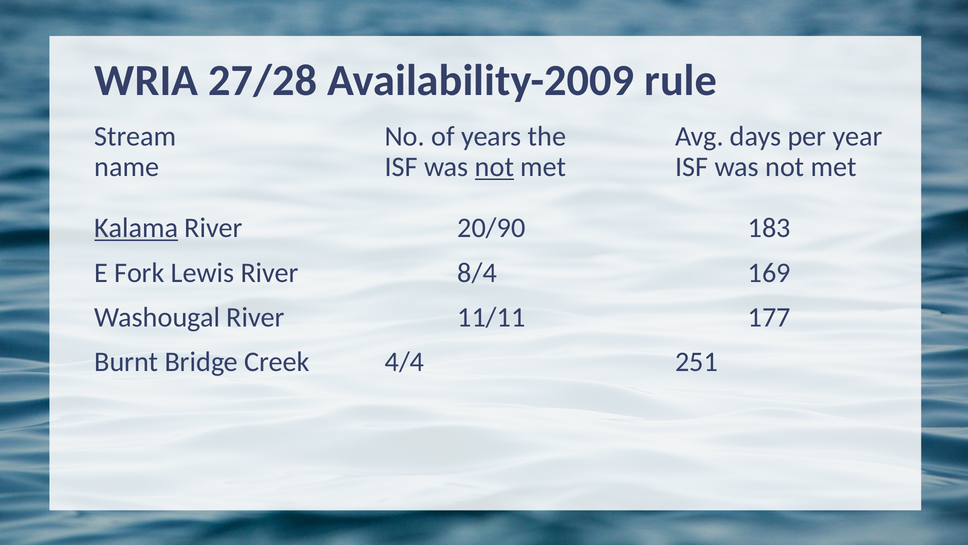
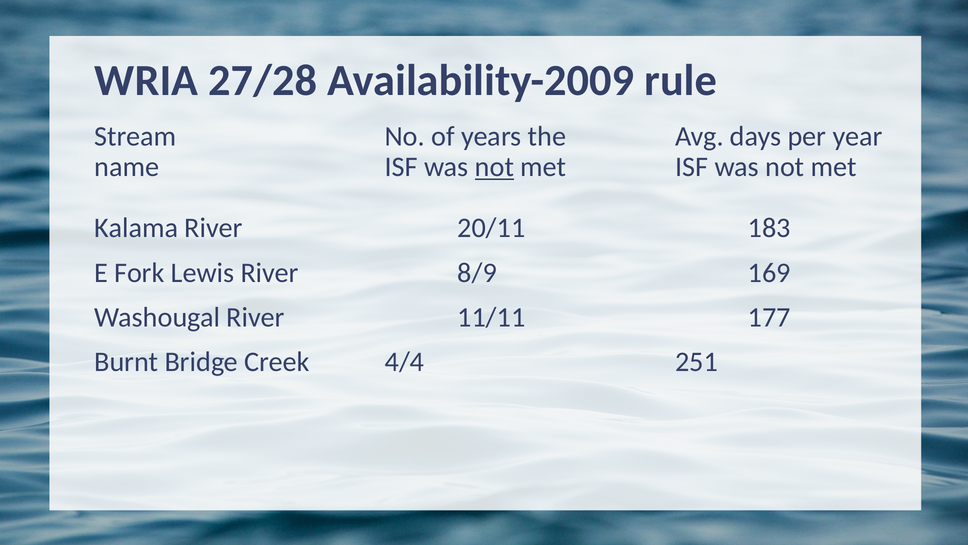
Kalama underline: present -> none (136, 228)
20/90: 20/90 -> 20/11 (491, 228)
8/4: 8/4 -> 8/9 (477, 272)
